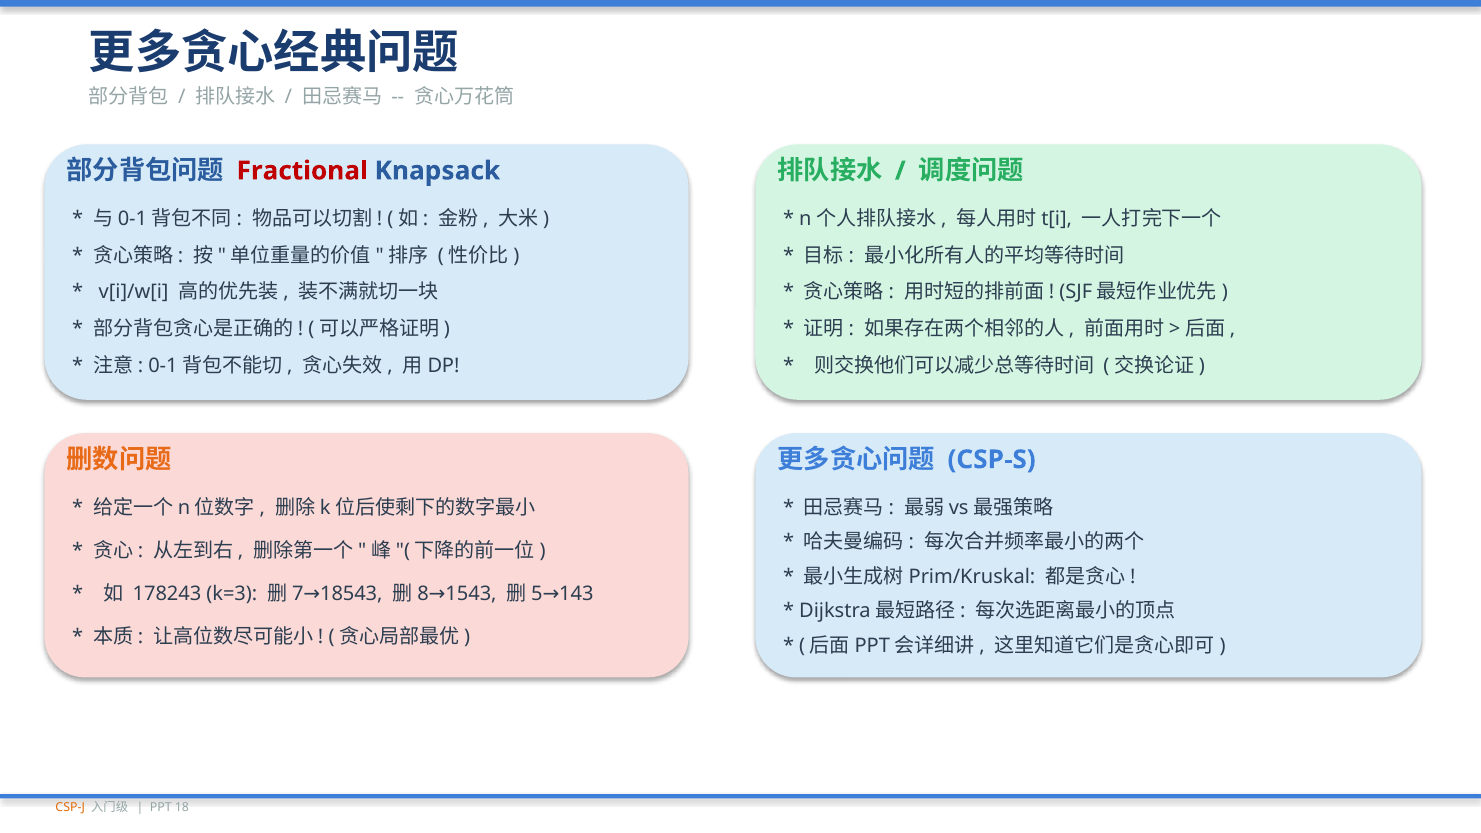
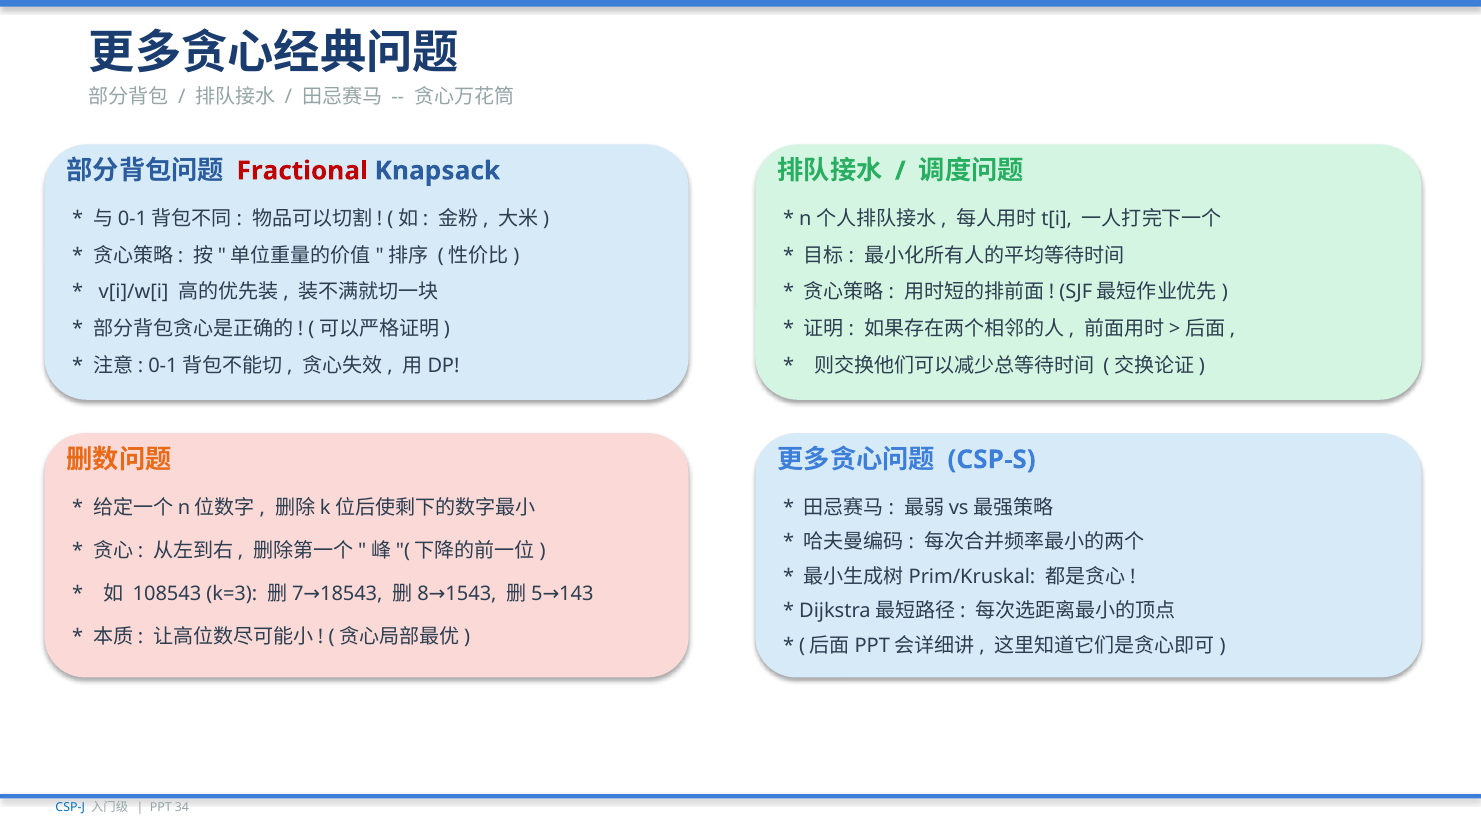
178243: 178243 -> 108543 (167, 594)
CSP-J colour: orange -> blue (70, 808)
18: 18 -> 34 (182, 808)
